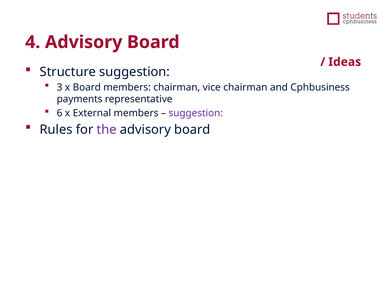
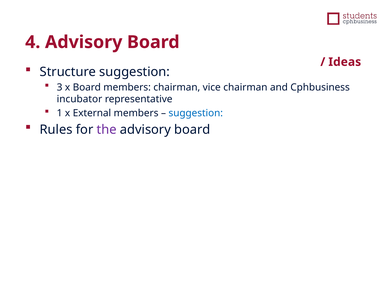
payments: payments -> incubator (79, 99)
6: 6 -> 1 (60, 113)
suggestion colour: purple -> blue (196, 113)
